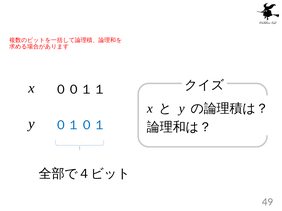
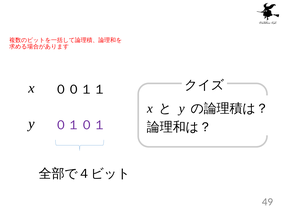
０１０１ colour: blue -> purple (80, 125)
